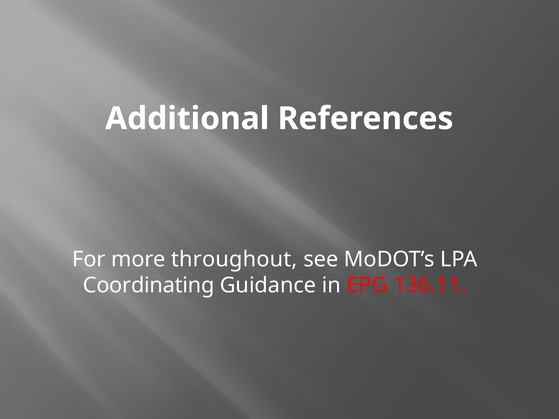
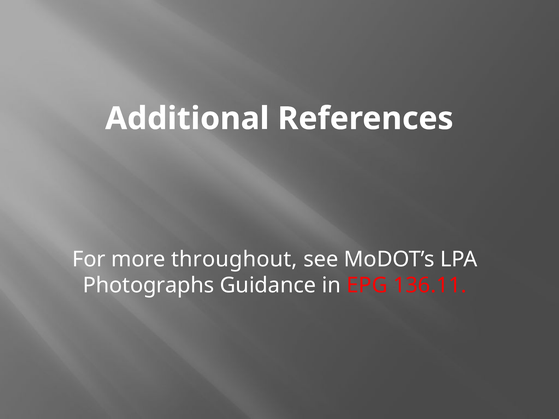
Coordinating: Coordinating -> Photographs (149, 286)
